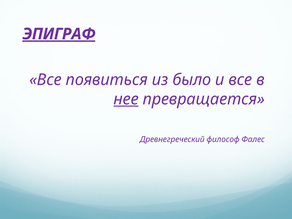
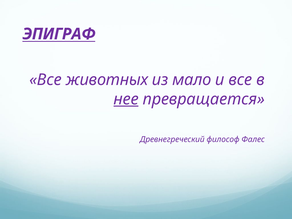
ЭПИГРАФ underline: present -> none (59, 34)
появиться: появиться -> животных (107, 80)
было: было -> мало (192, 80)
